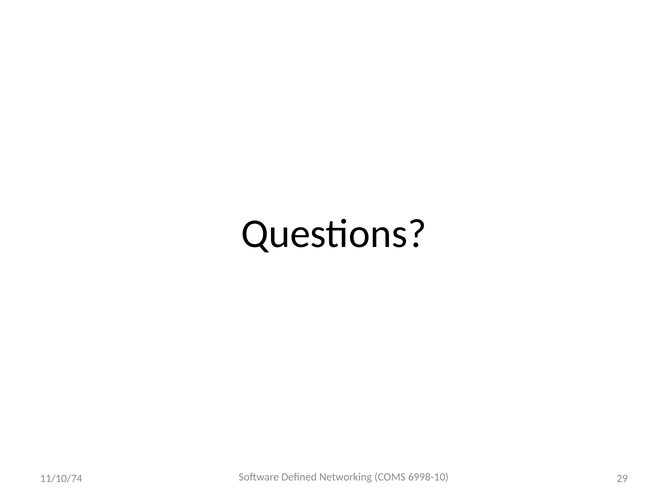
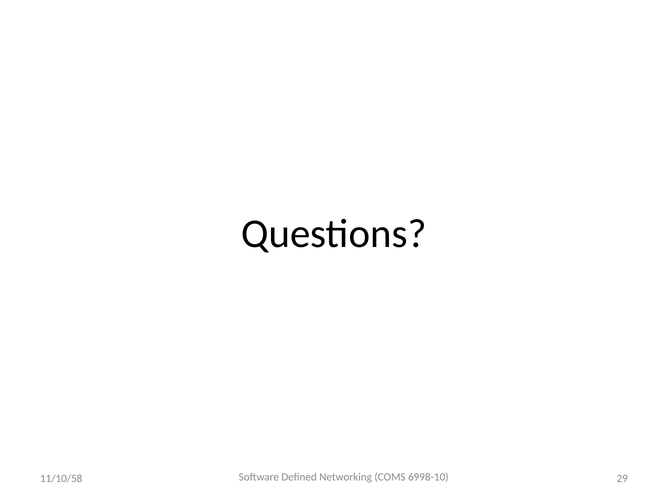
11/10/74: 11/10/74 -> 11/10/58 (61, 478)
